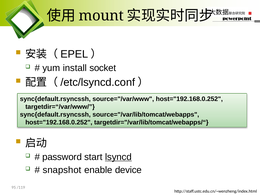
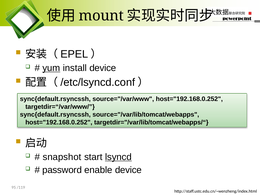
yum underline: none -> present (51, 68)
install socket: socket -> device (103, 68)
password: password -> snapshot (62, 157)
snapshot: snapshot -> password (62, 170)
